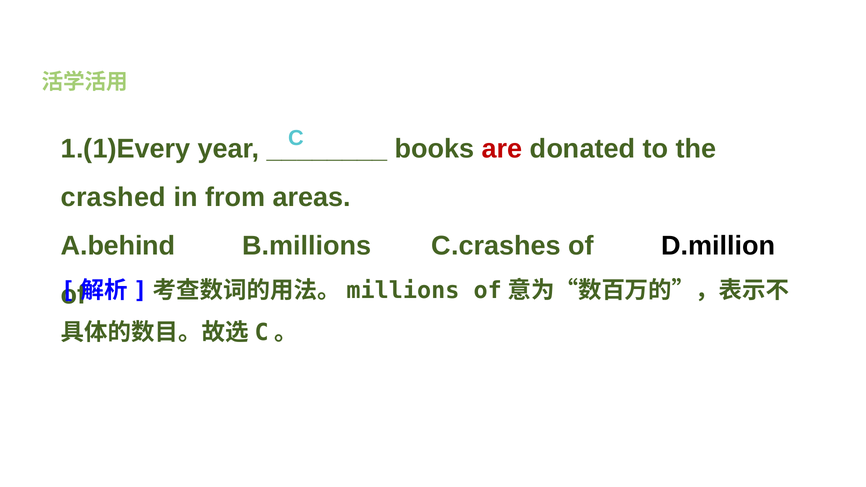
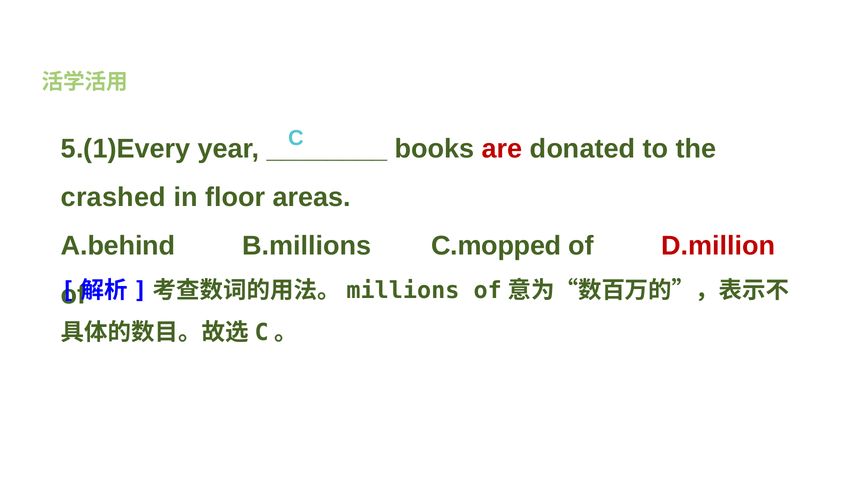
1.(1)Every: 1.(1)Every -> 5.(1)Every (126, 149)
from: from -> floor (235, 197)
C.crashes: C.crashes -> C.mopped (496, 246)
D.million colour: black -> red (718, 246)
